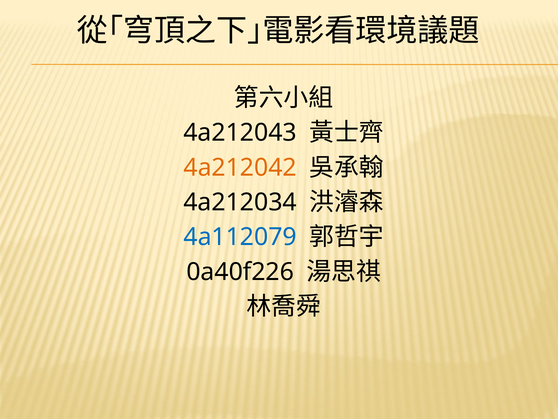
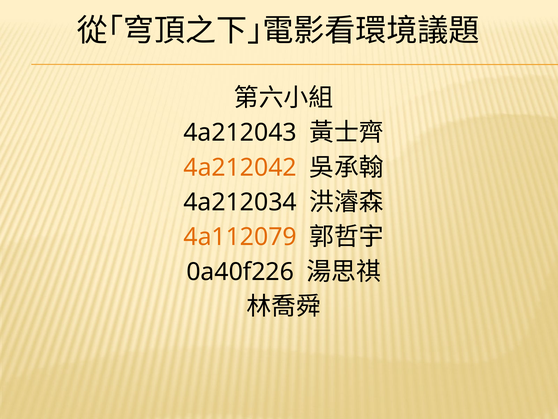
4a112079 colour: blue -> orange (240, 237)
